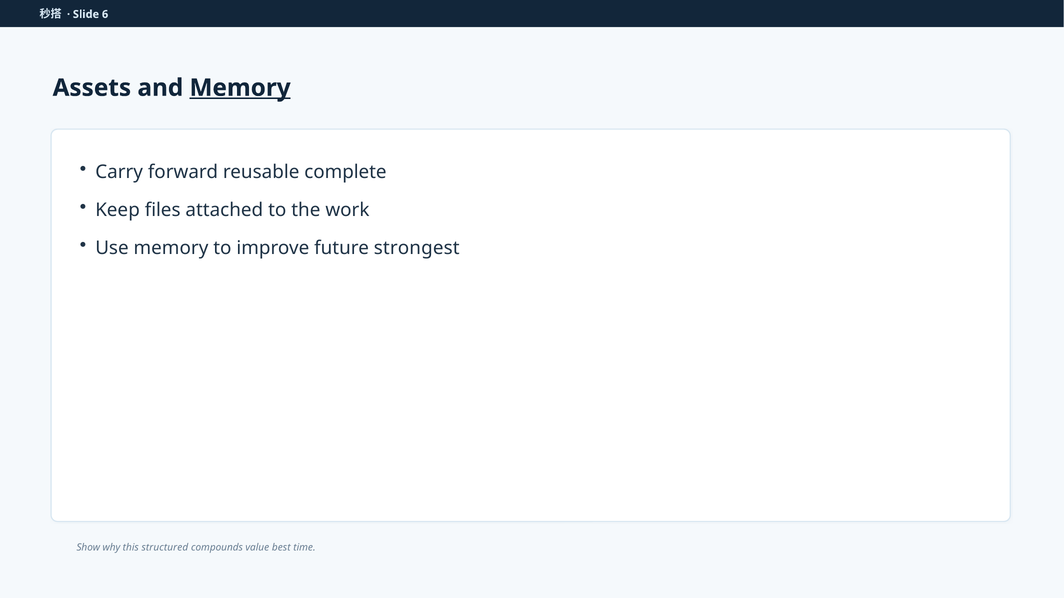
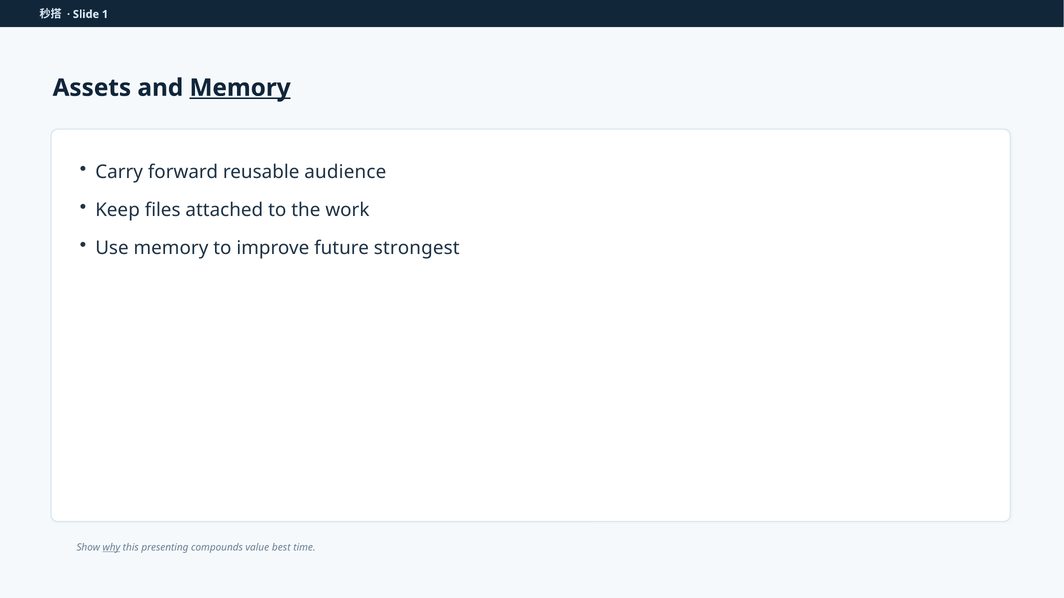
6: 6 -> 1 (105, 14)
complete: complete -> audience (345, 172)
why underline: none -> present (111, 548)
structured: structured -> presenting (165, 548)
